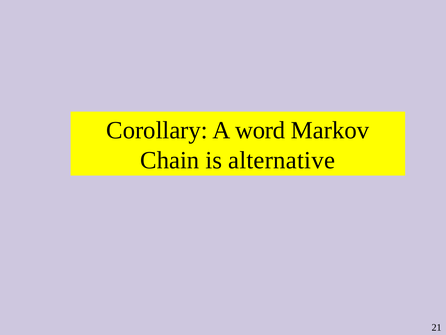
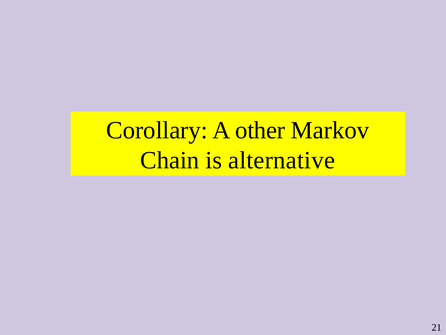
word: word -> other (260, 130)
